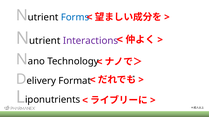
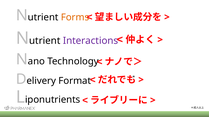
Forms colour: blue -> orange (75, 17)
